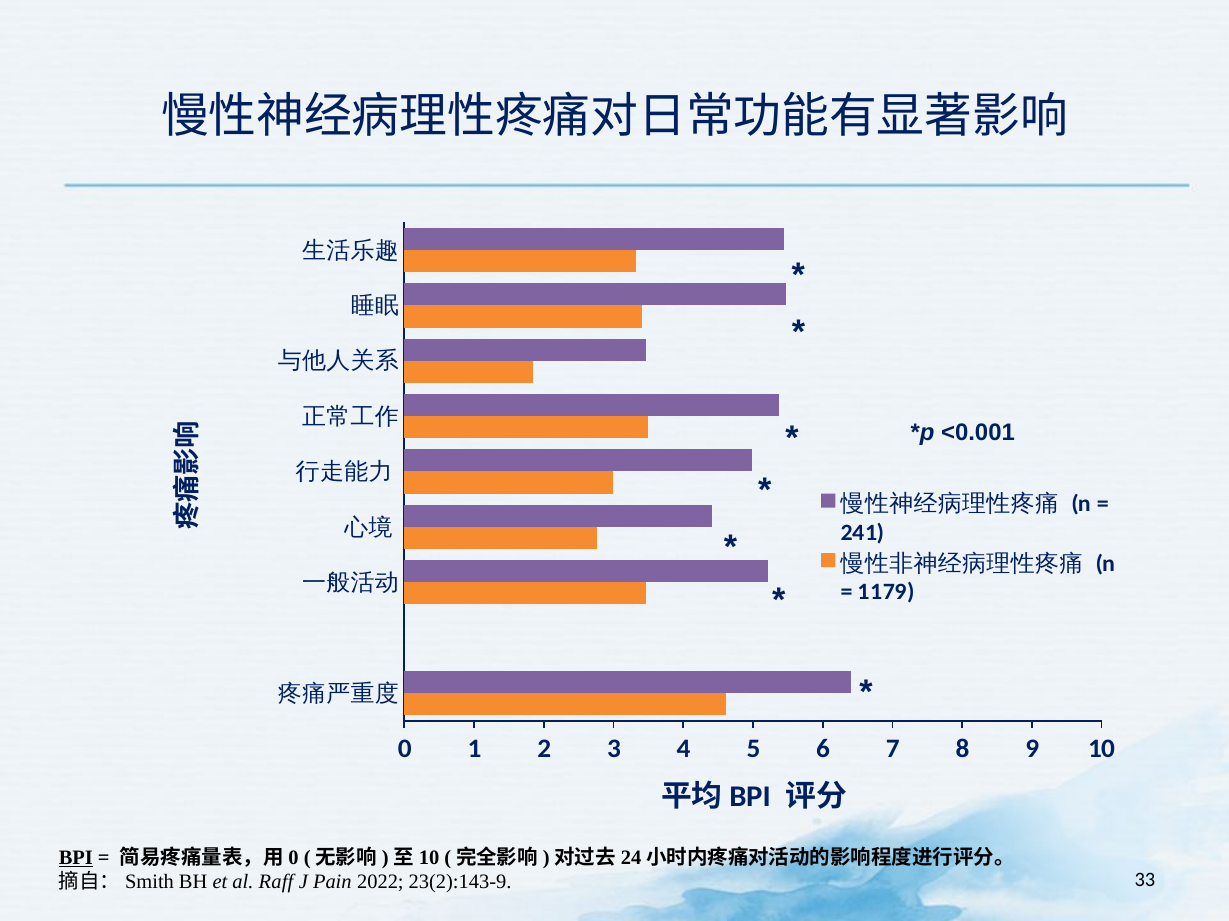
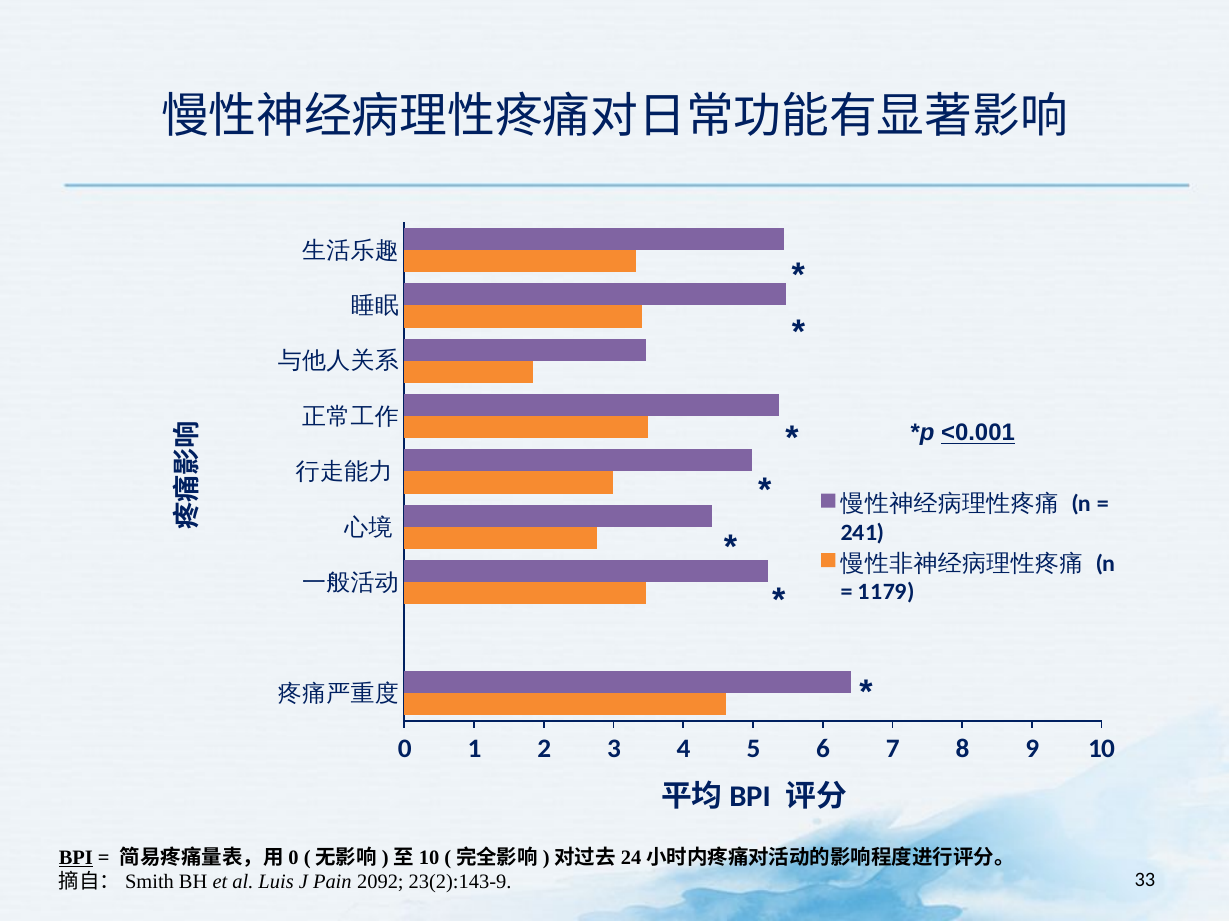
<0.001 underline: none -> present (978, 433)
Raff: Raff -> Luis (276, 883)
2022: 2022 -> 2092 (380, 883)
